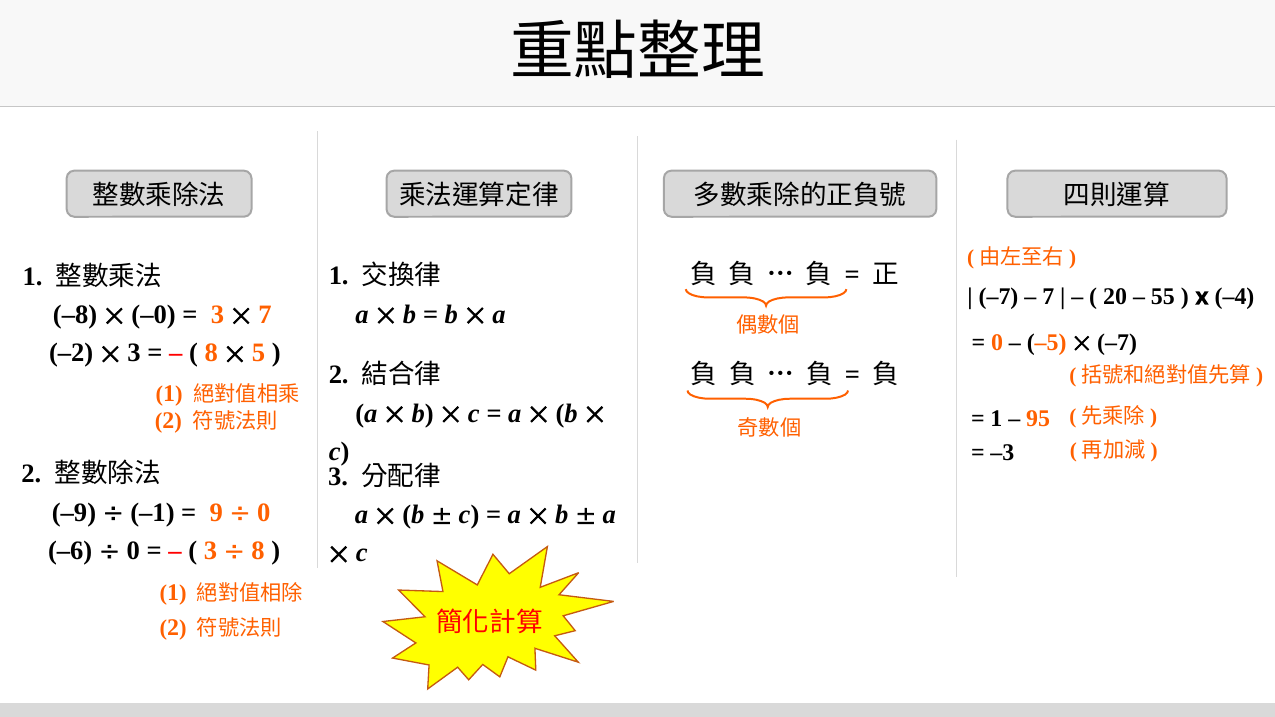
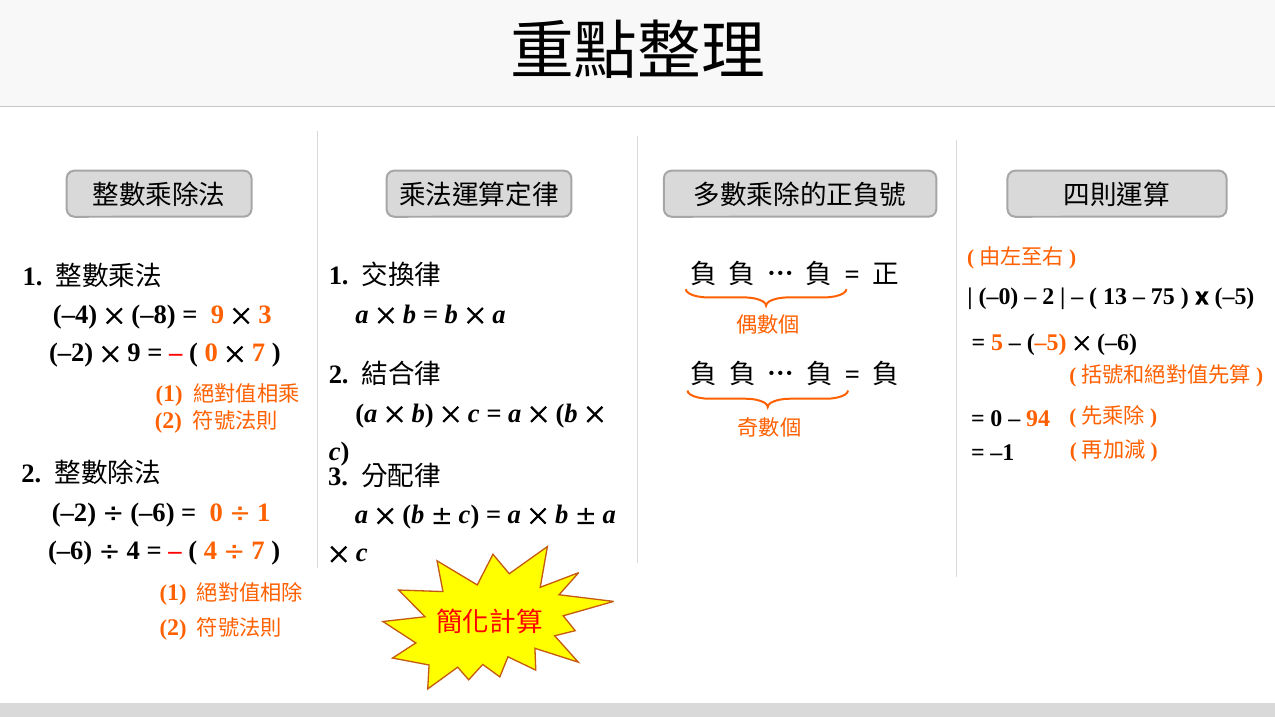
–7: –7 -> –0 (999, 297)
7: 7 -> 2 (1048, 297)
20: 20 -> 13 (1115, 297)
55: 55 -> 75 (1163, 297)
x –4: –4 -> –5 (1235, 297)
–8: –8 -> –4 (75, 315)
–0: –0 -> –8 (154, 315)
3: 3 -> 9 (218, 315)
7: 7 -> 3 (265, 315)
0: 0 -> 5 (997, 342)
–7: –7 -> –6 (1117, 342)
3: 3 -> 9 (134, 353)
8: 8 -> 0 (211, 353)
5: 5 -> 7 (259, 353)
1: 1 -> 0 (996, 419)
95: 95 -> 94 (1038, 419)
–3: –3 -> –1 (1002, 453)
–9: –9 -> –2 (74, 512)
–1: –1 -> –6 (152, 512)
9: 9 -> 0 (216, 512)
0: 0 -> 1 (264, 512)
0: 0 -> 4 (133, 551)
3: 3 -> 4 (210, 551)
8: 8 -> 7 (258, 551)
